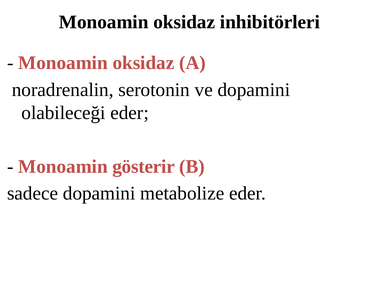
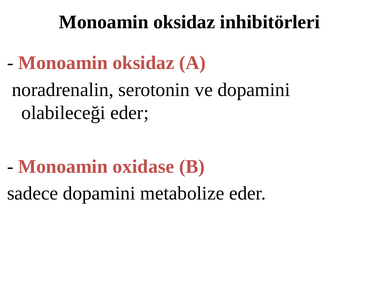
gösterir: gösterir -> oxidase (143, 166)
